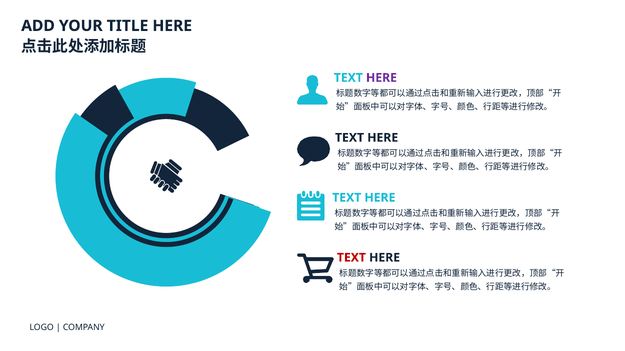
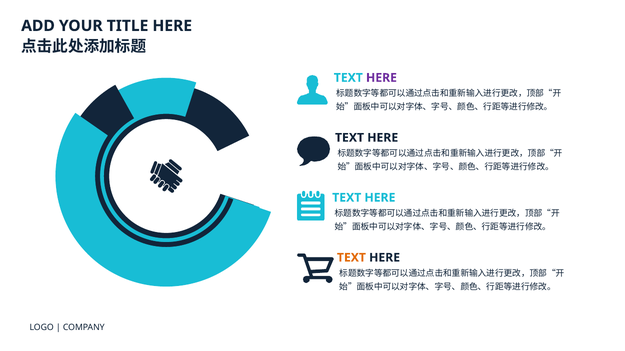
TEXT colour: red -> orange (351, 258)
